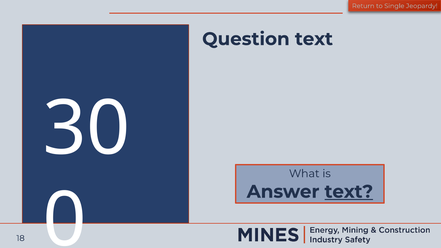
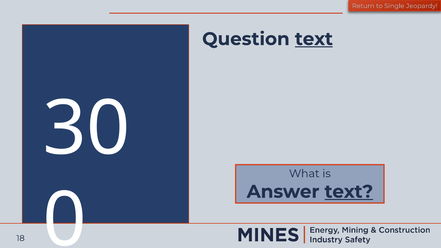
text underline: none -> present (314, 39)
